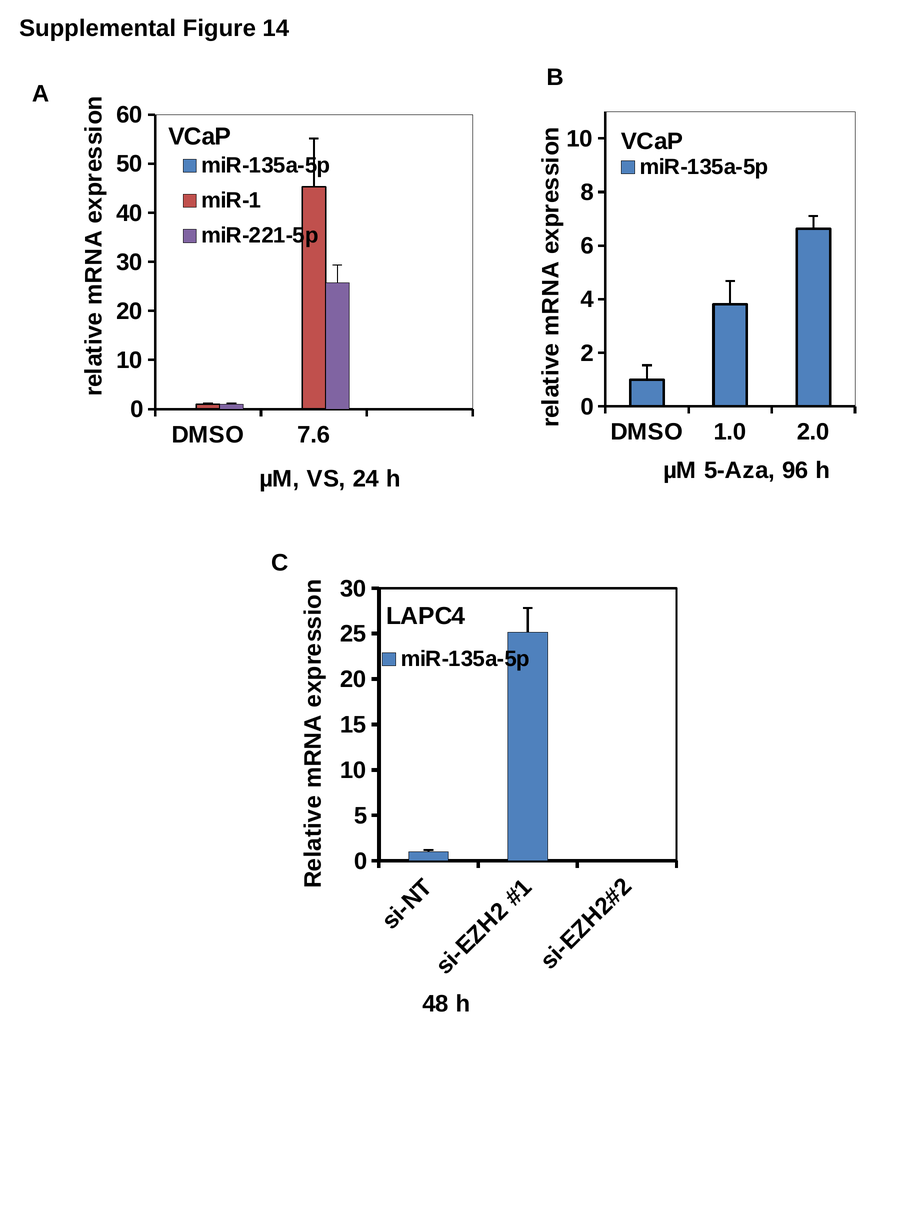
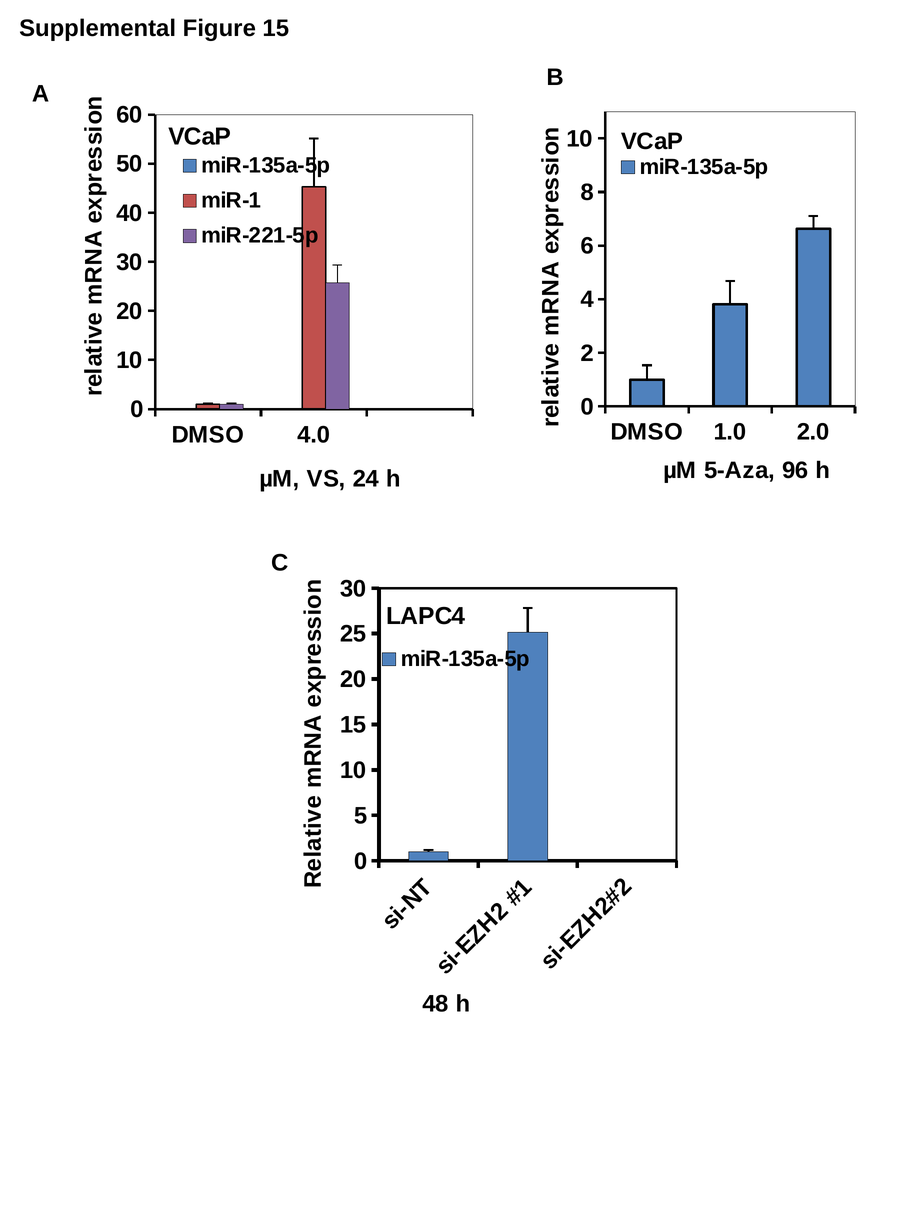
Figure 14: 14 -> 15 (276, 28)
7.6: 7.6 -> 4.0 (314, 435)
